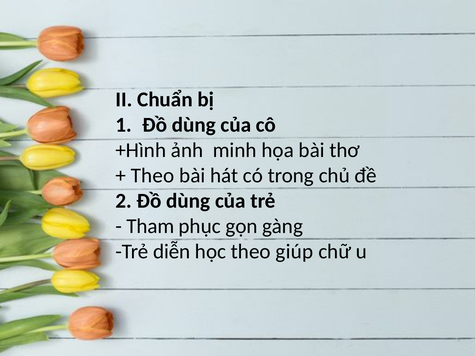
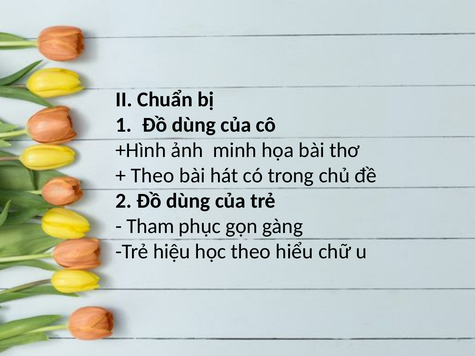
diễn: diễn -> hiệu (172, 252)
giúp: giúp -> hiểu (294, 252)
